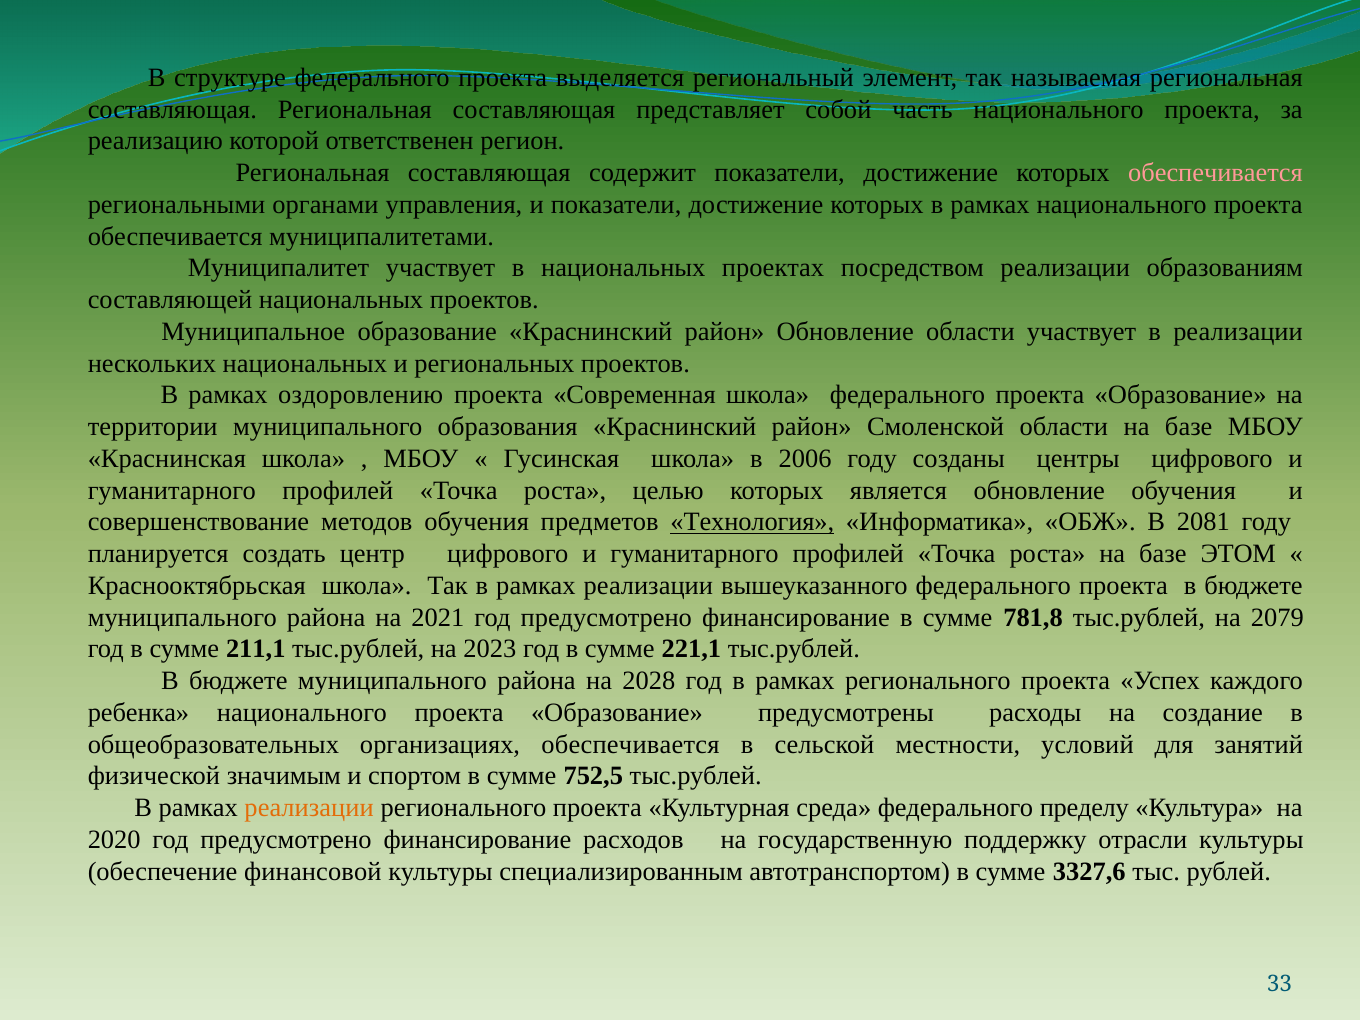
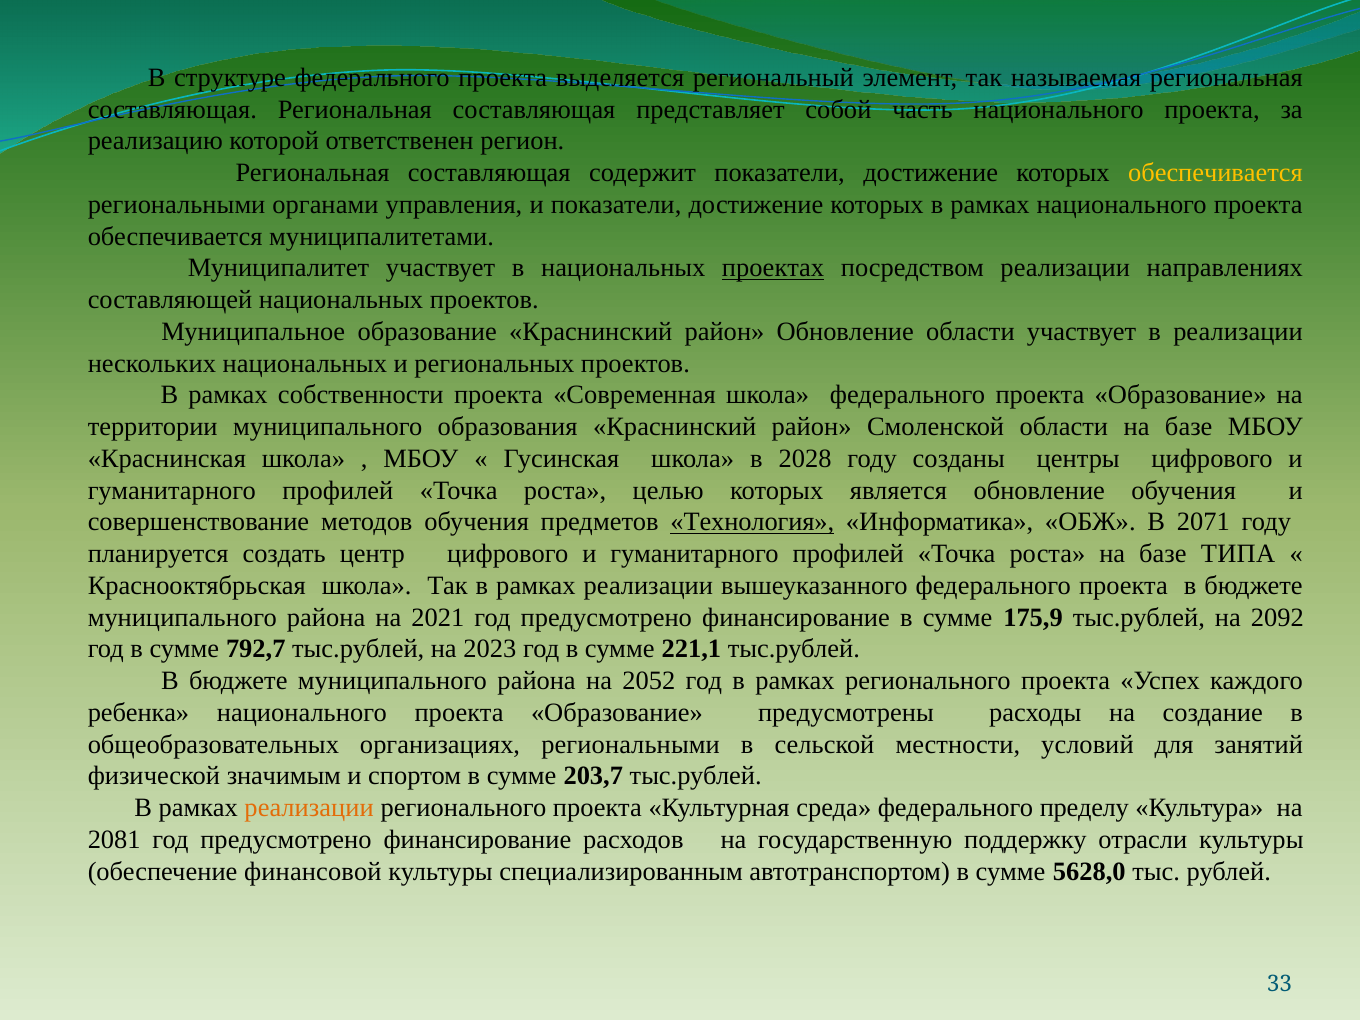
обеспечивается colour: pink -> yellow (1215, 173)
проектах underline: none -> present (773, 268)
образованиям: образованиям -> направлениях (1225, 268)
оздоровлению: оздоровлению -> собственности (361, 395)
2006: 2006 -> 2028 (805, 459)
2081: 2081 -> 2071 (1203, 522)
ЭТОМ: ЭТОМ -> ТИПА (1238, 554)
781,8: 781,8 -> 175,9 (1033, 617)
2079: 2079 -> 2092 (1277, 617)
211,1: 211,1 -> 792,7 (256, 649)
2028: 2028 -> 2052 (649, 681)
организациях обеспечивается: обеспечивается -> региональными (631, 744)
752,5: 752,5 -> 203,7 (593, 776)
2020: 2020 -> 2081 (114, 840)
3327,6: 3327,6 -> 5628,0 (1089, 871)
